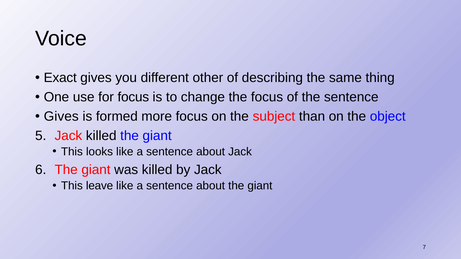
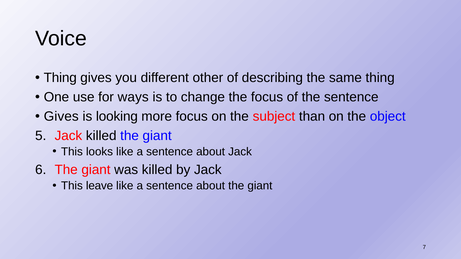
Exact: Exact -> Thing (60, 78)
for focus: focus -> ways (133, 97)
formed: formed -> looking (117, 117)
